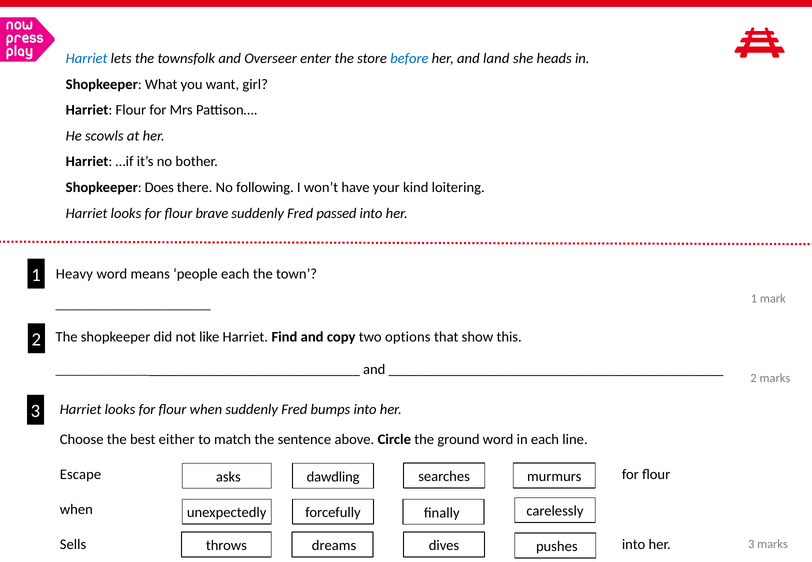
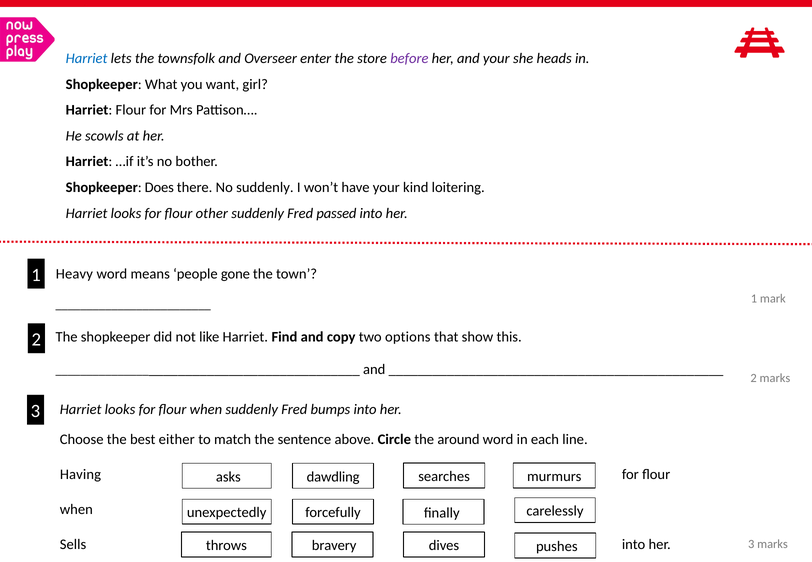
before colour: blue -> purple (409, 58)
and land: land -> your (496, 58)
No following: following -> suddenly (265, 188)
brave: brave -> other (212, 213)
people each: each -> gone (235, 274)
ground: ground -> around (458, 440)
Escape: Escape -> Having (80, 475)
dreams: dreams -> bravery (334, 546)
